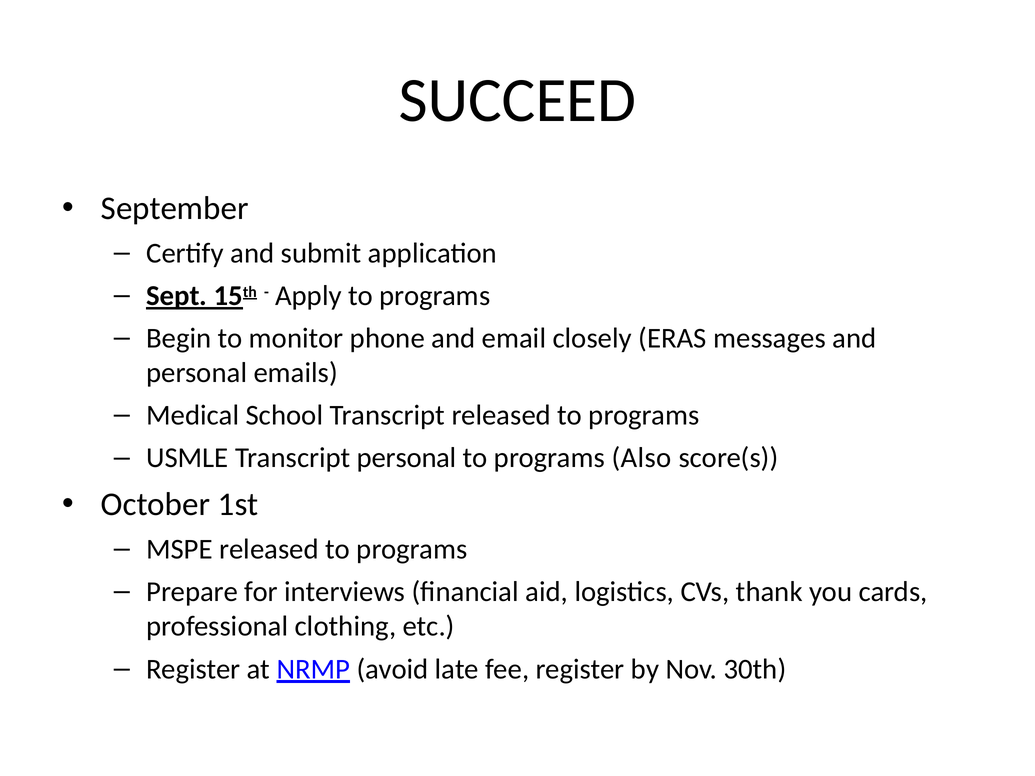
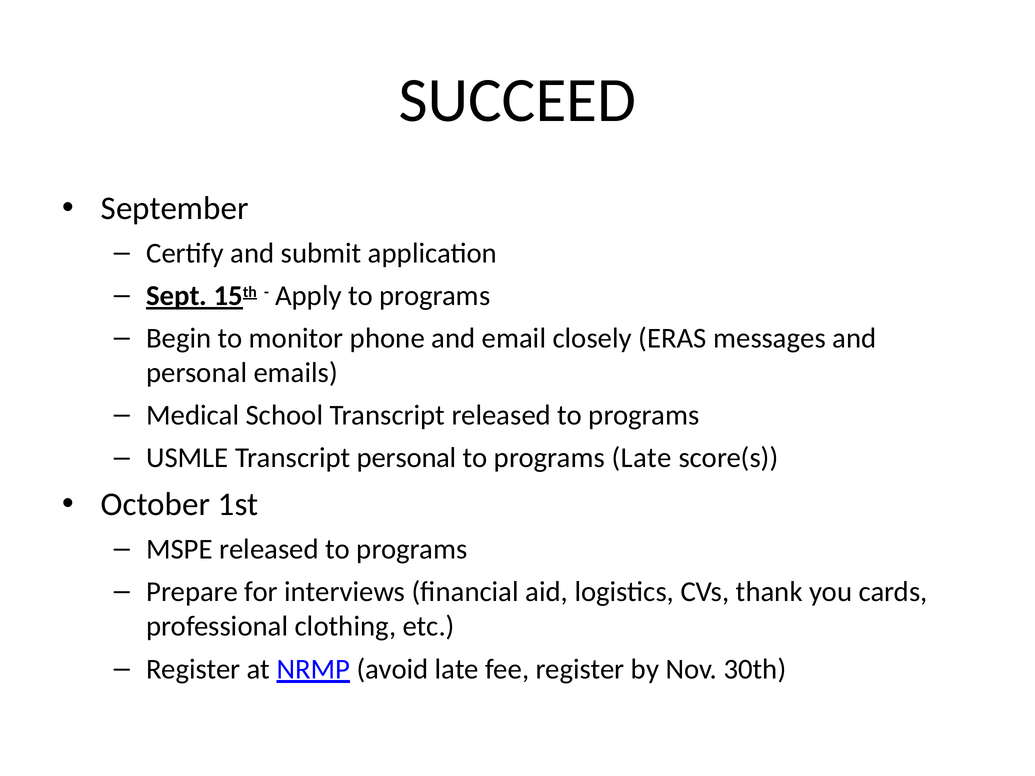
programs Also: Also -> Late (642, 458)
